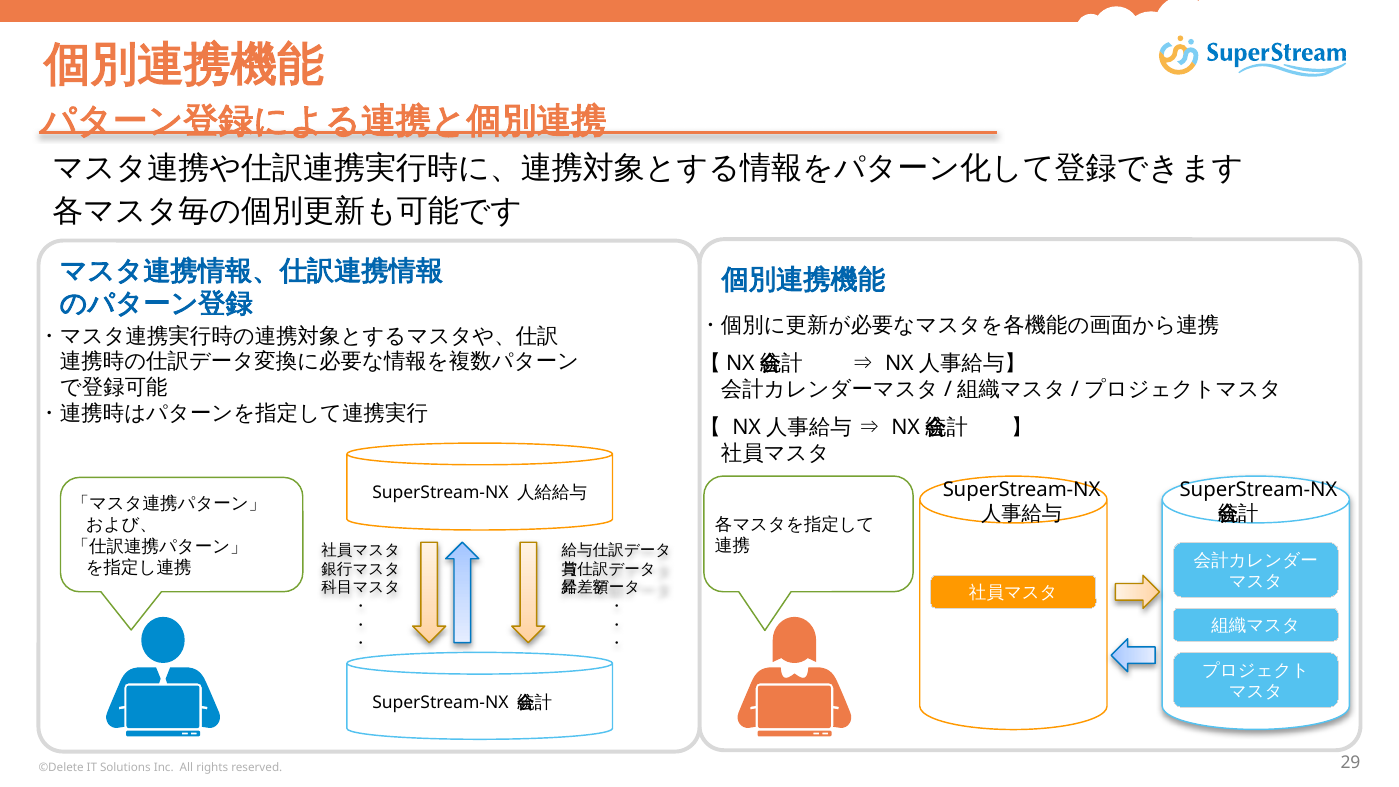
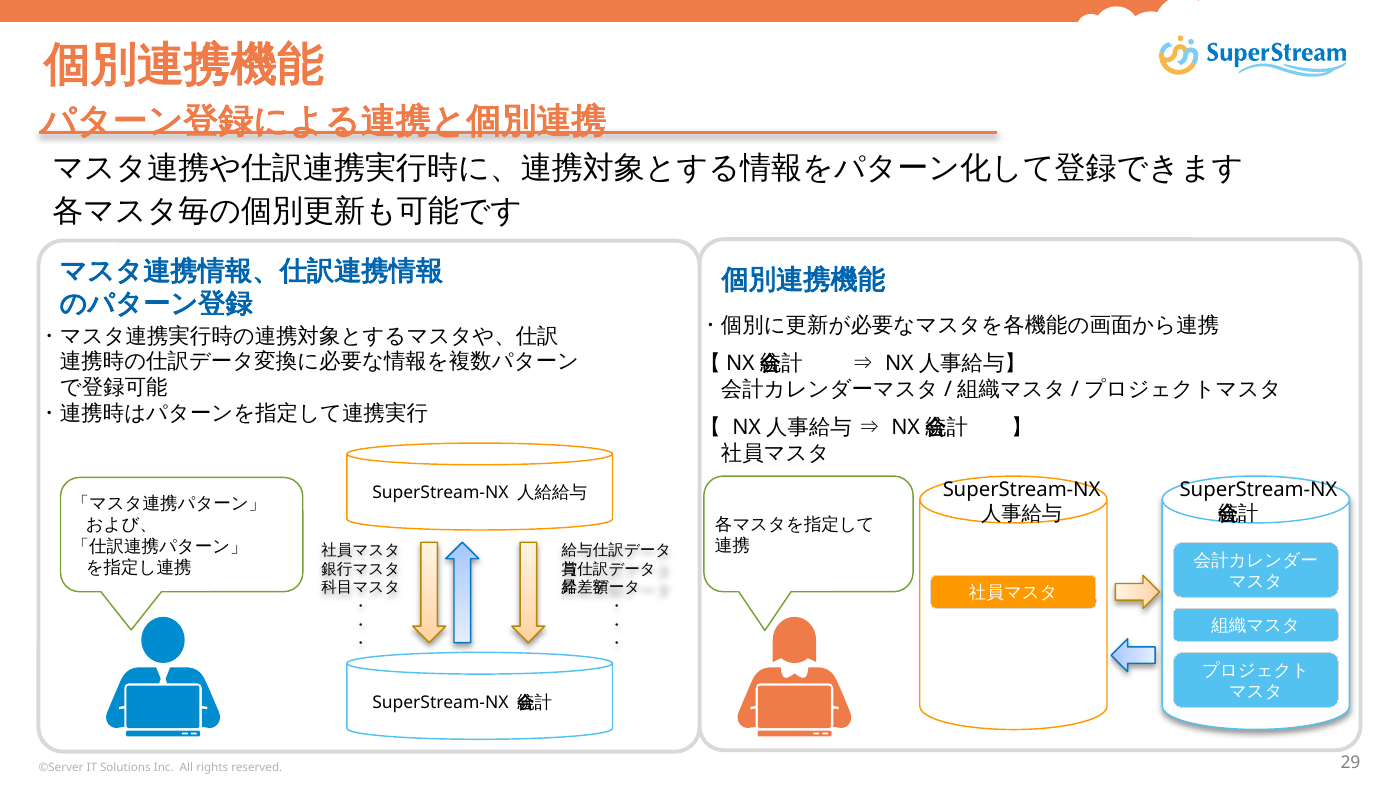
©Delete: ©Delete -> ©Server (61, 767)
